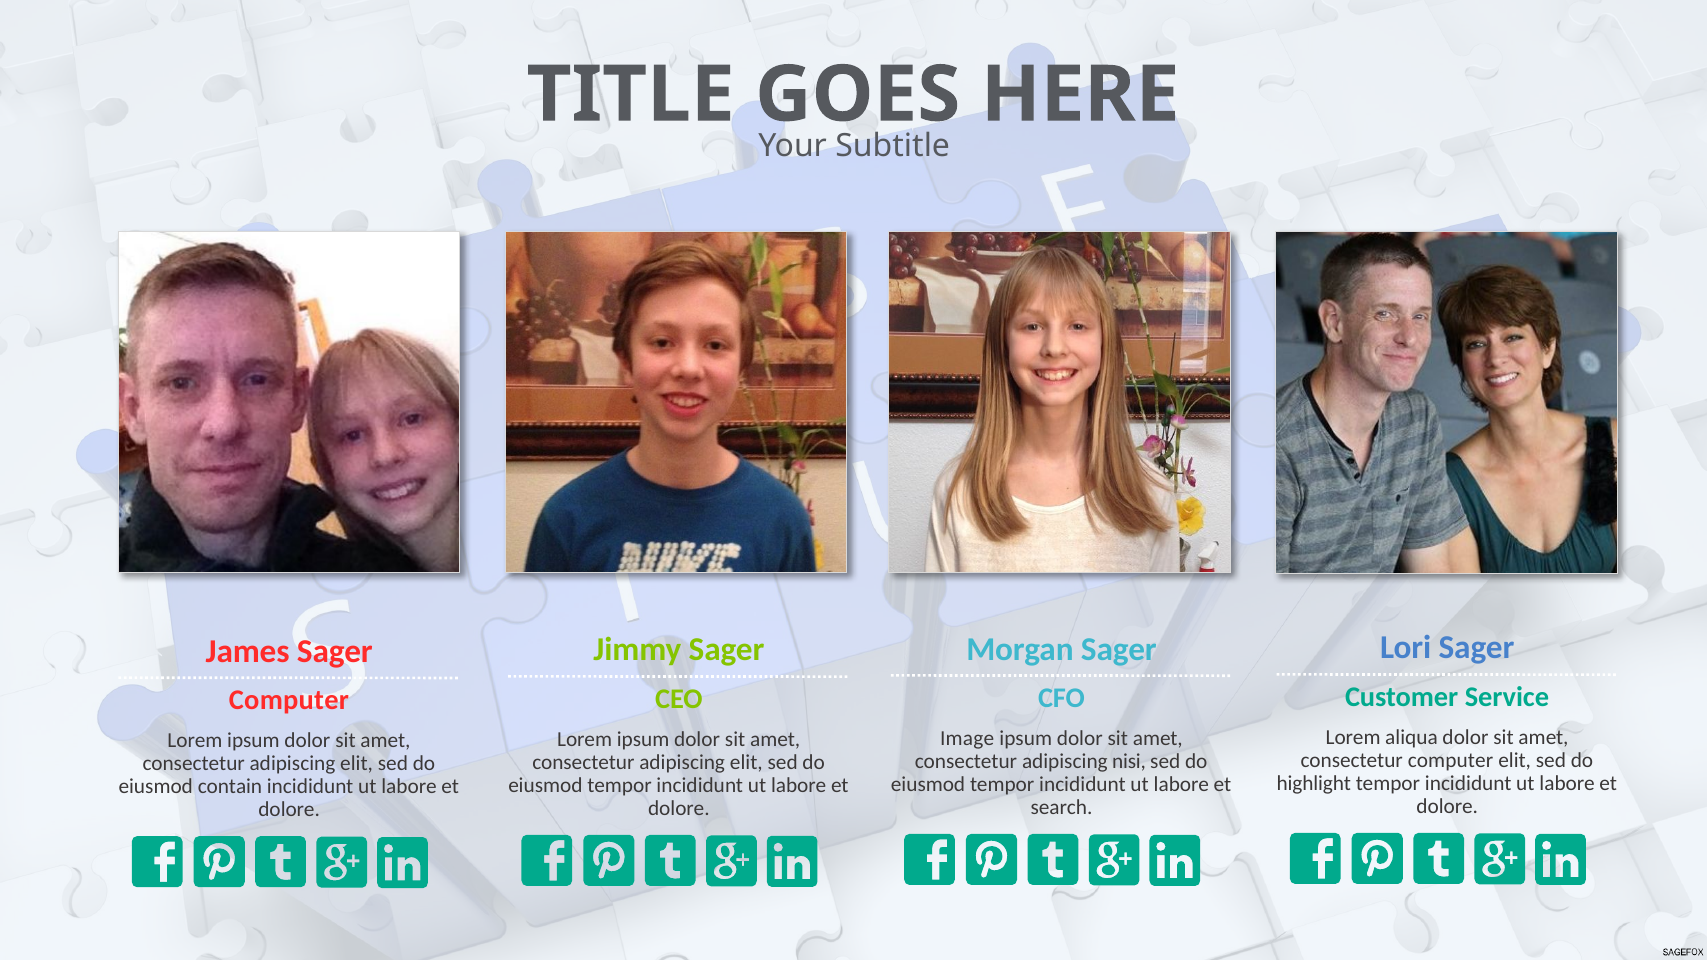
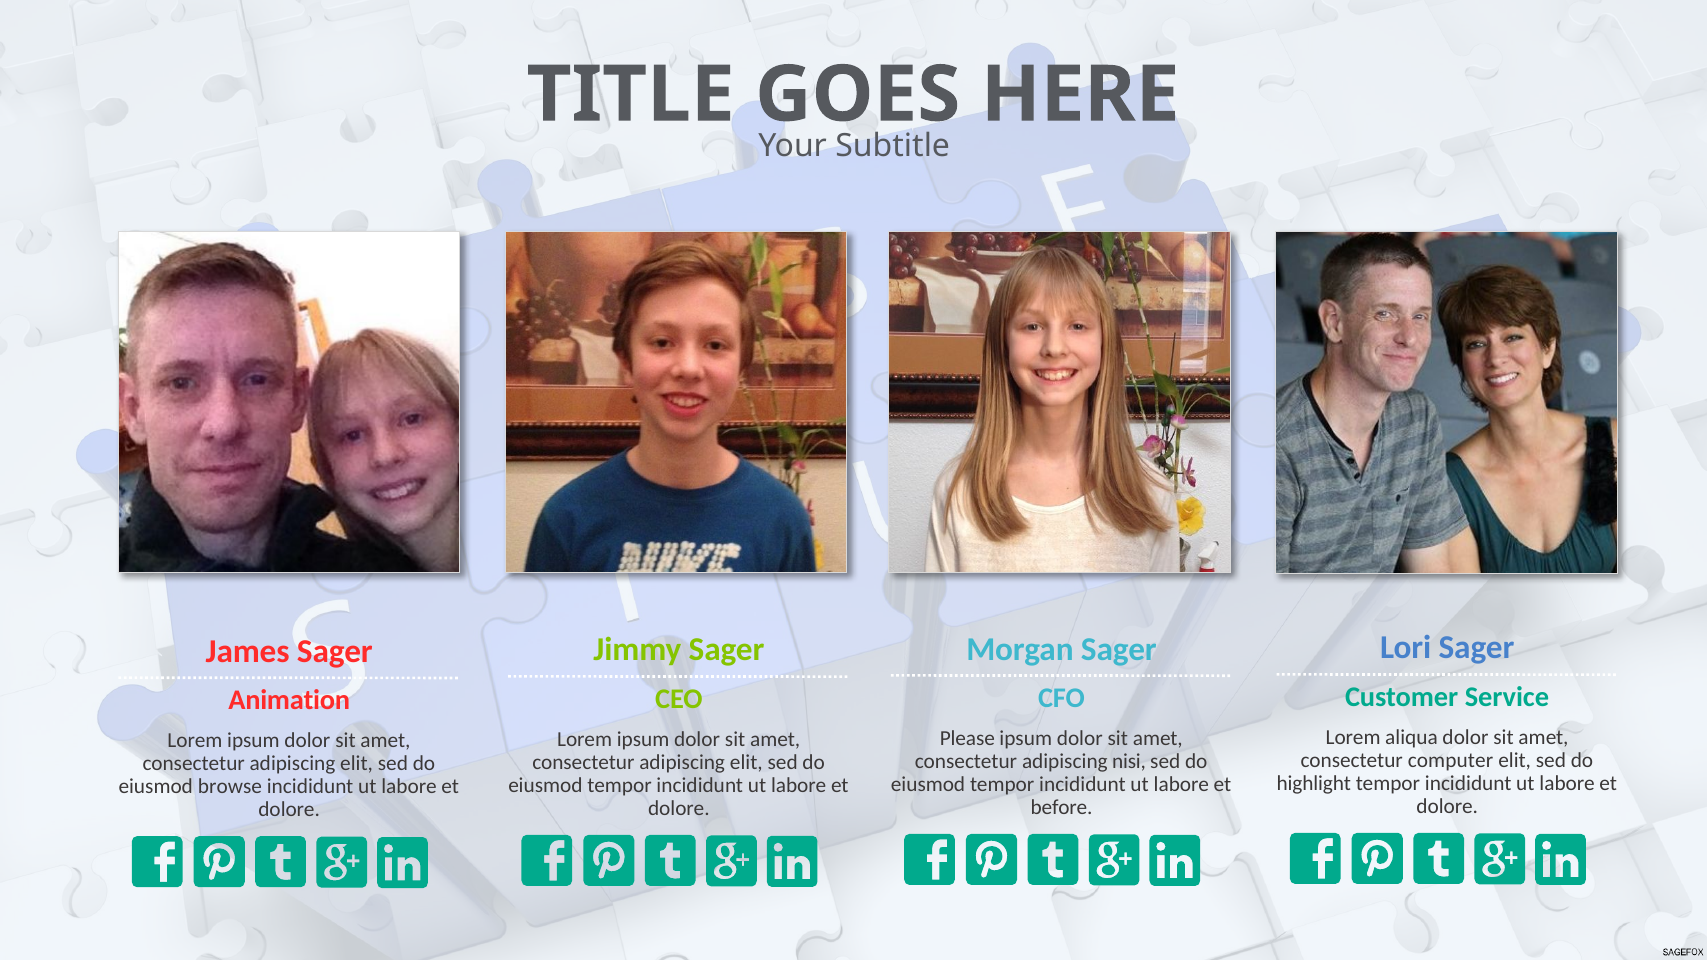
Computer: Computer -> Animation (289, 700)
Image: Image -> Please (967, 738)
contain: contain -> browse (230, 787)
search: search -> before (1062, 807)
